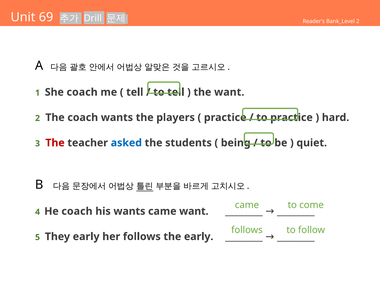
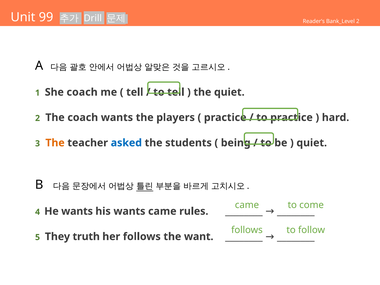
69: 69 -> 99 (46, 17)
the want: want -> quiet (229, 92)
The colour: red -> orange (55, 143)
He coach: coach -> wants (77, 211)
came want: want -> rules (194, 211)
They early: early -> truth (86, 237)
the early: early -> want (199, 237)
